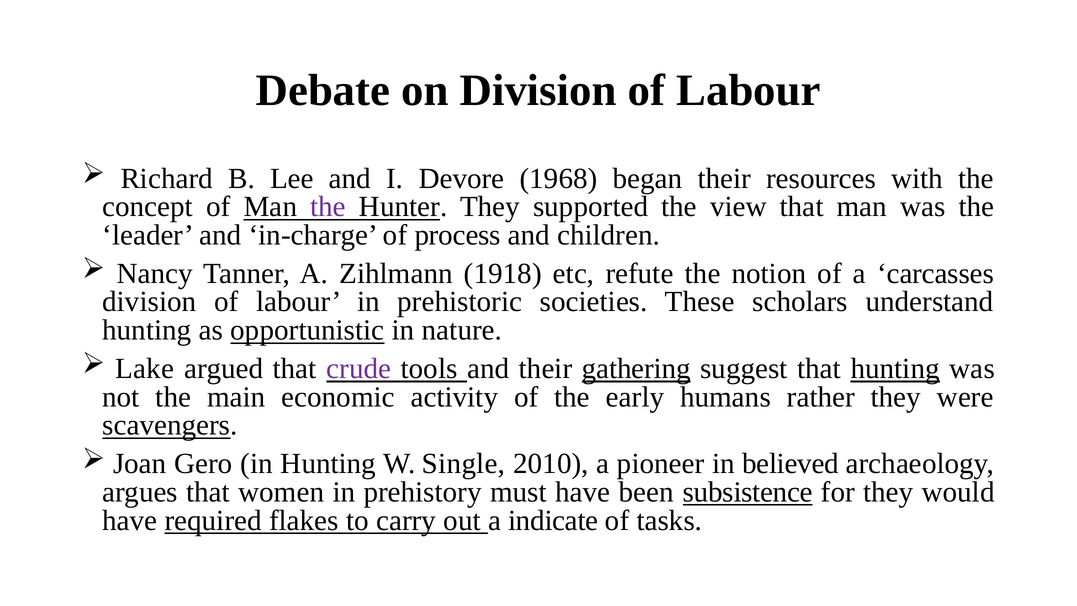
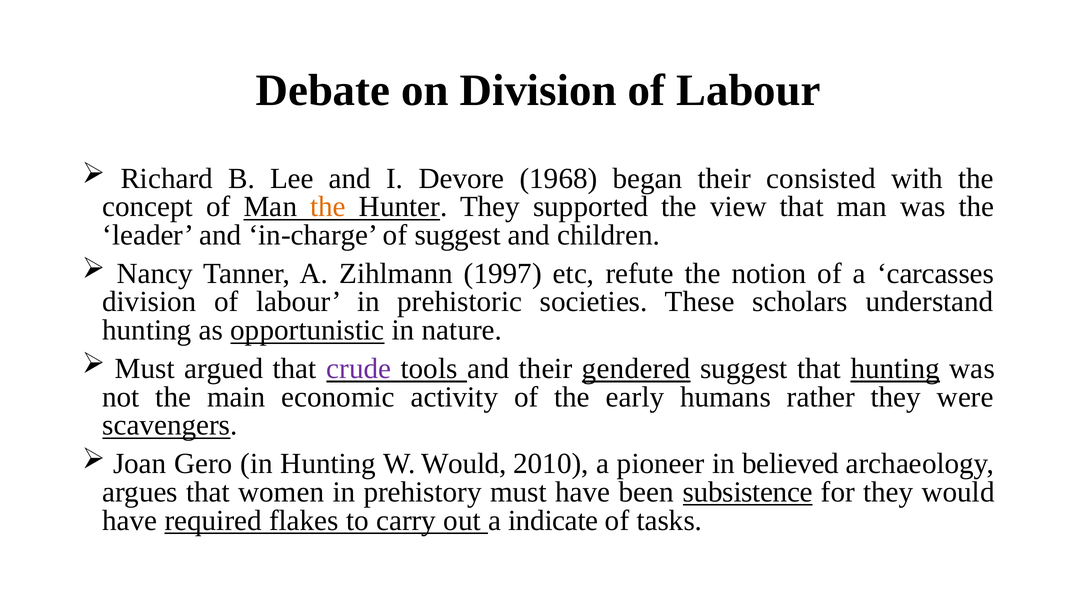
resources: resources -> consisted (821, 178)
the colour: purple -> orange (328, 207)
of process: process -> suggest (458, 235)
1918: 1918 -> 1997 (503, 273)
Lake: Lake -> Must (145, 369)
gathering: gathering -> gendered (636, 369)
W Single: Single -> Would (464, 464)
